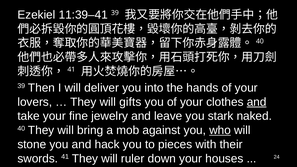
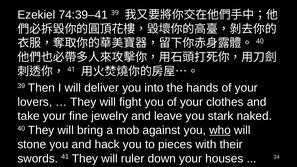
11:39–41: 11:39–41 -> 74:39–41 (83, 15)
gifts: gifts -> fight (130, 102)
and underline: present -> none (257, 102)
